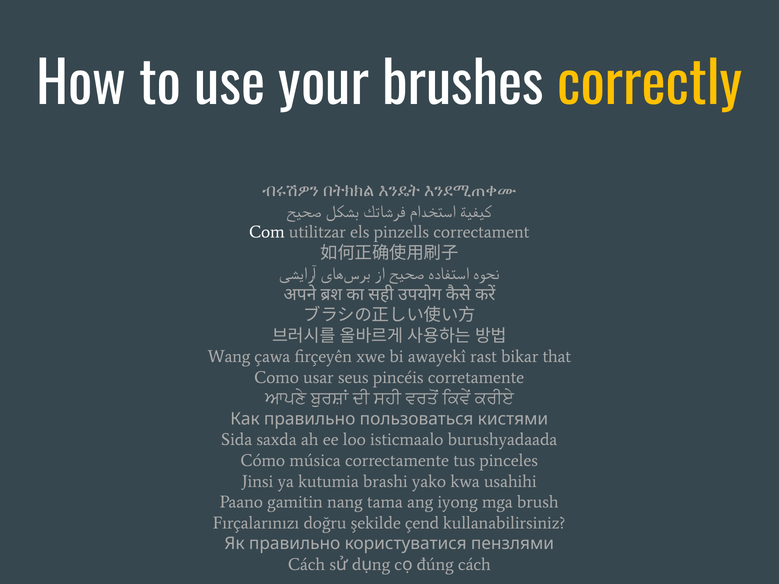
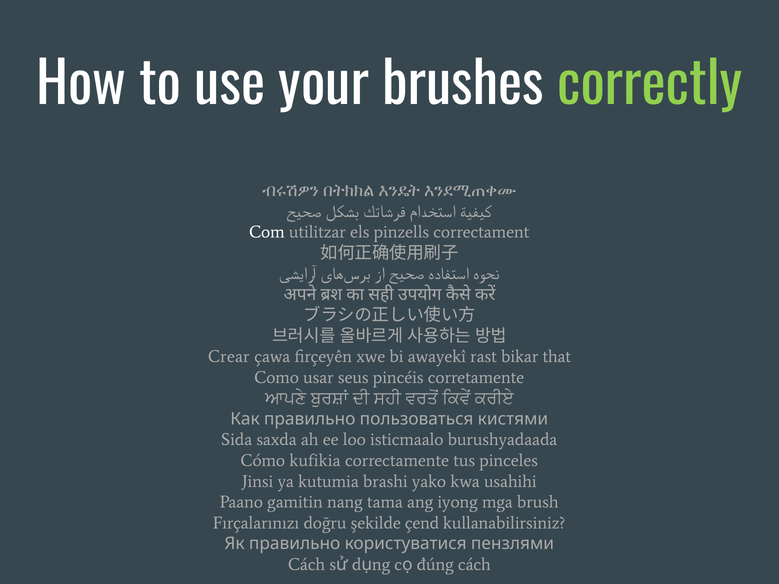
correctly colour: yellow -> light green (650, 85)
Wang: Wang -> Crear (229, 357)
música: música -> kufikia (315, 461)
